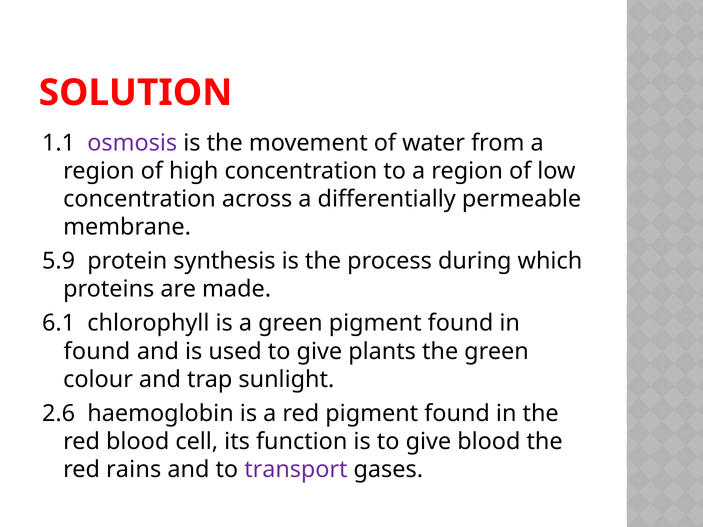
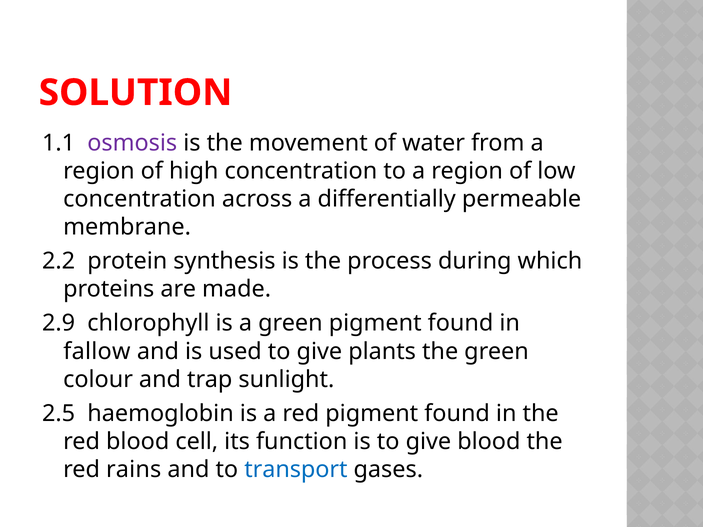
5.9: 5.9 -> 2.2 (59, 261)
6.1: 6.1 -> 2.9 (59, 323)
found: found -> fallow (97, 351)
2.6: 2.6 -> 2.5 (59, 414)
transport colour: purple -> blue (296, 470)
